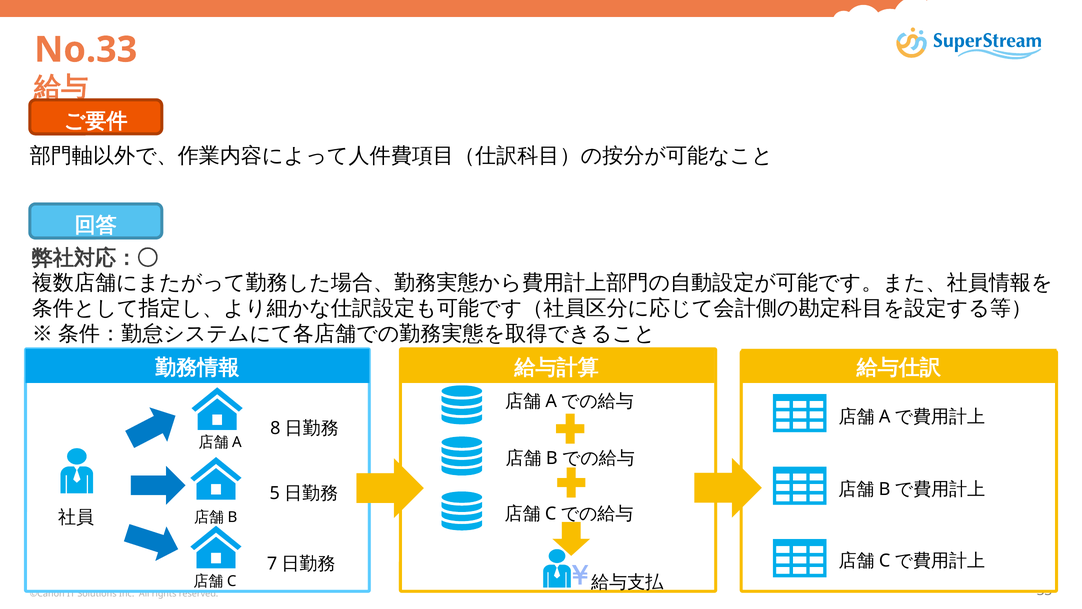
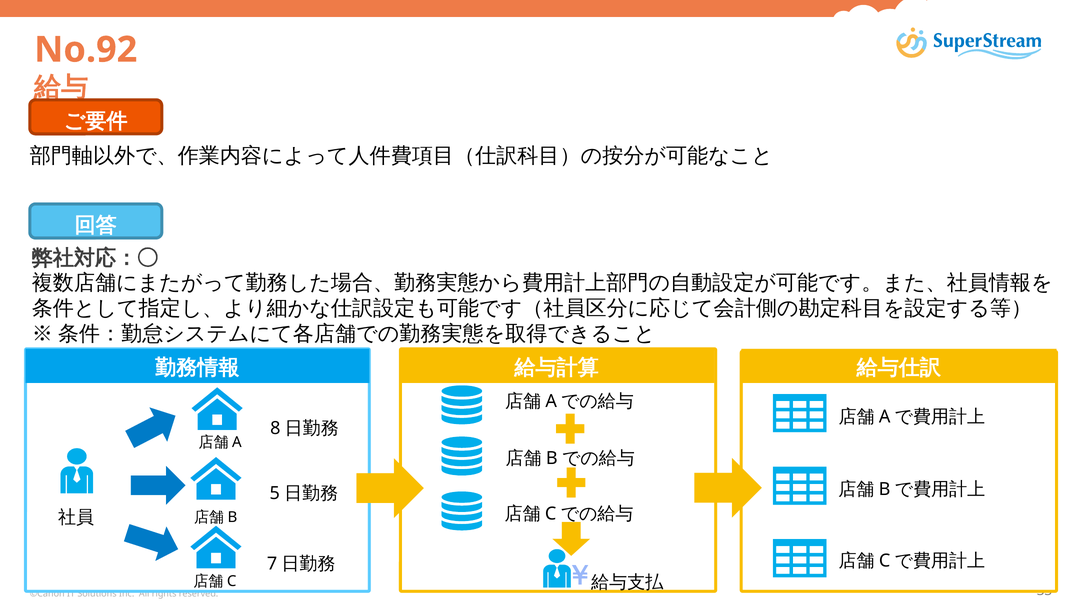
No.33: No.33 -> No.92 (86, 50)
